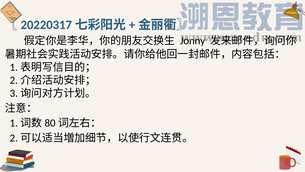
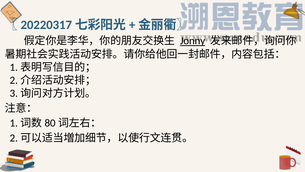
Jonny underline: none -> present (193, 41)
